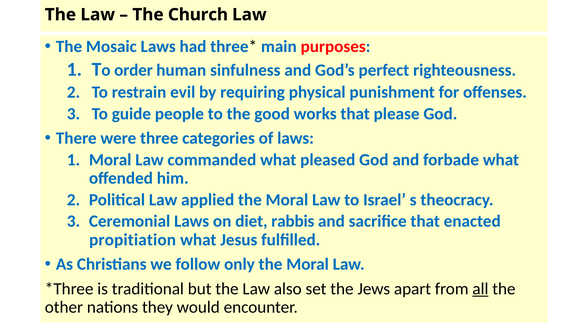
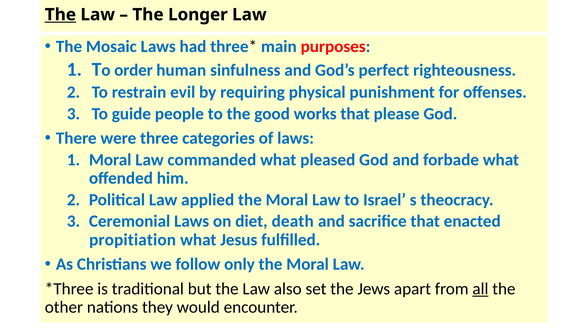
The underline: none -> present (60, 15)
Church: Church -> Longer (198, 15)
rabbis: rabbis -> death (293, 222)
